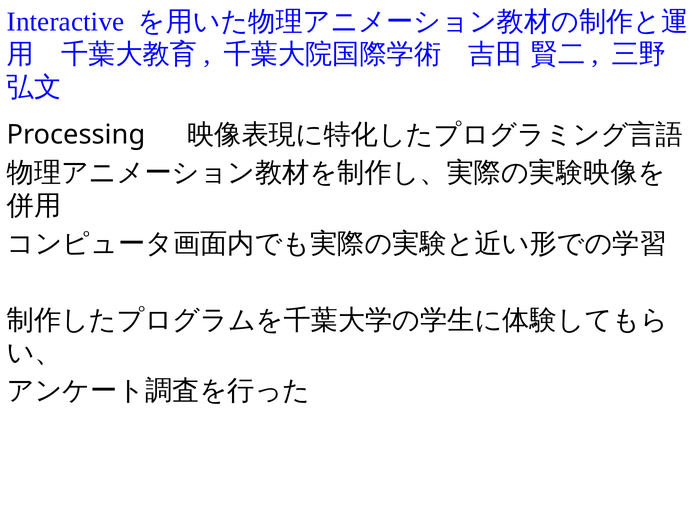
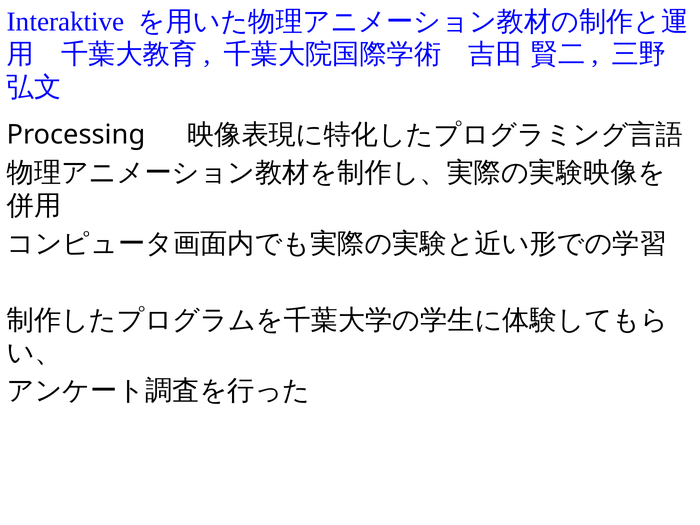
Interactive: Interactive -> Interaktive (66, 22)
